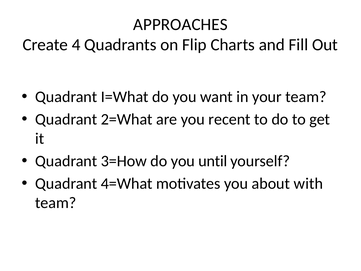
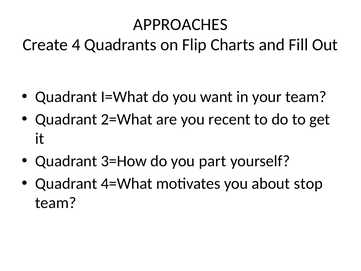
until: until -> part (213, 161)
with: with -> stop (308, 183)
